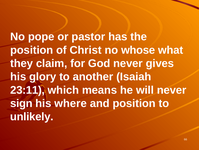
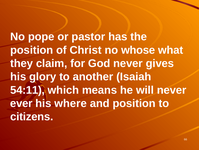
23:11: 23:11 -> 54:11 (27, 90)
sign: sign -> ever (21, 103)
unlikely: unlikely -> citizens (32, 116)
